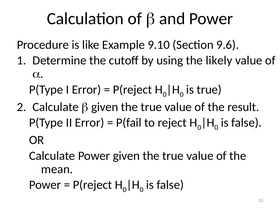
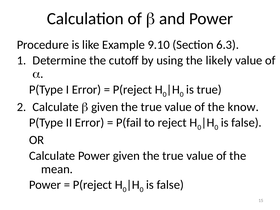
9.6: 9.6 -> 6.3 (228, 45)
result: result -> know (243, 107)
